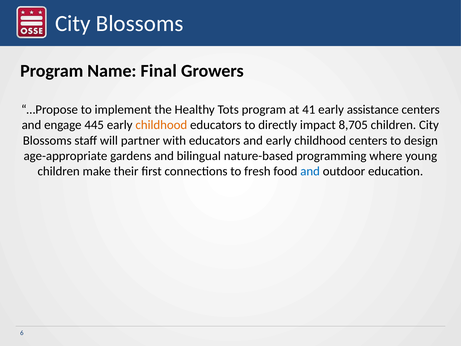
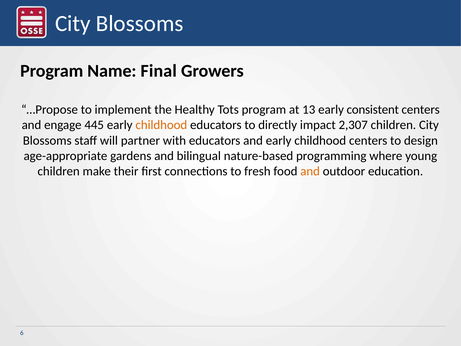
41: 41 -> 13 (309, 110)
assistance: assistance -> consistent (373, 110)
8,705: 8,705 -> 2,307 (353, 125)
and colour: blue -> orange (310, 171)
